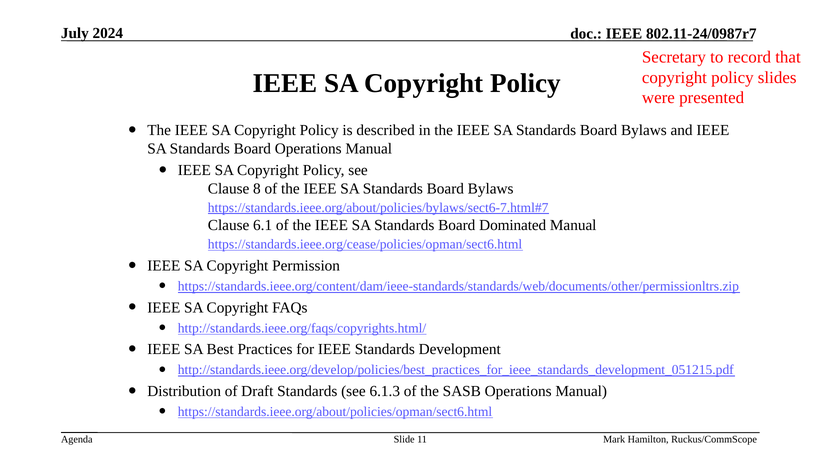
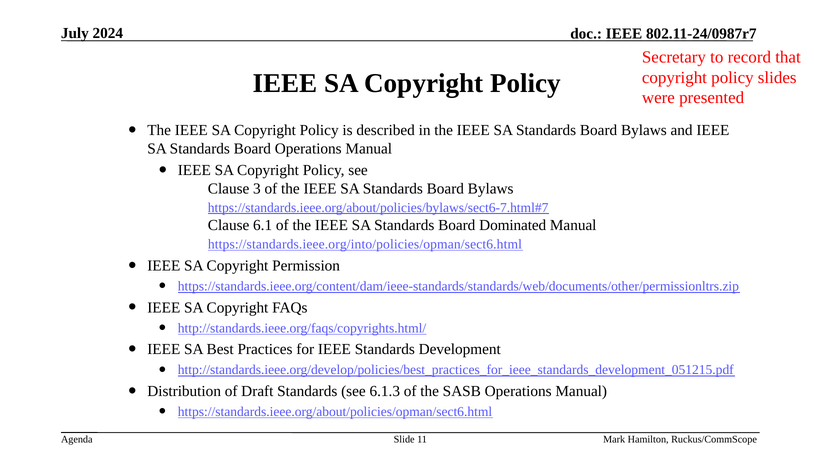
8: 8 -> 3 (257, 189)
https://standards.ieee.org/cease/policies/opman/sect6.html: https://standards.ieee.org/cease/policies/opman/sect6.html -> https://standards.ieee.org/into/policies/opman/sect6.html (365, 244)
